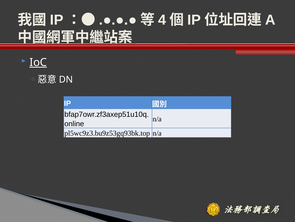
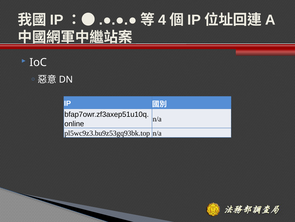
IoC underline: present -> none (38, 62)
